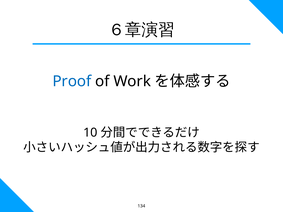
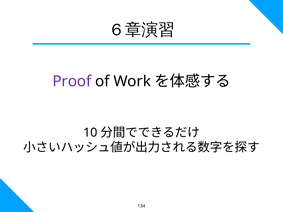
Proof colour: blue -> purple (72, 81)
